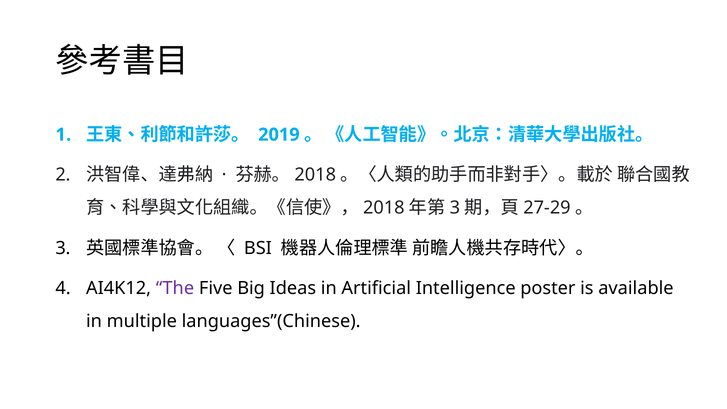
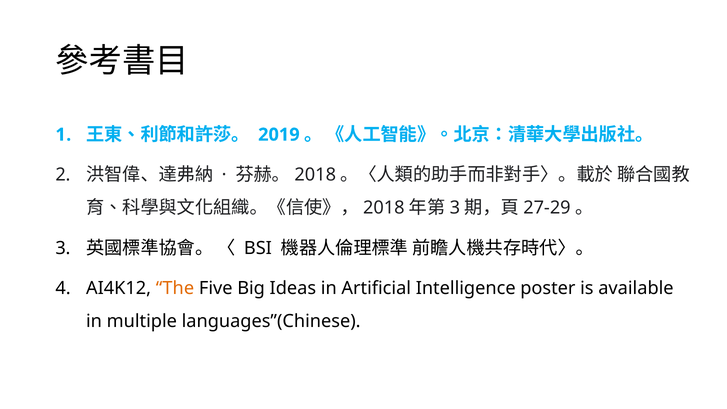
The colour: purple -> orange (175, 288)
